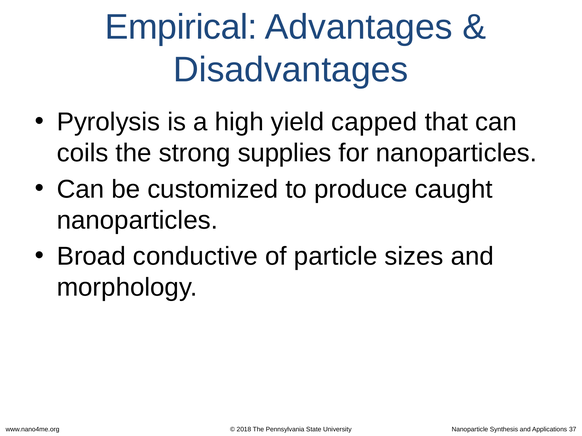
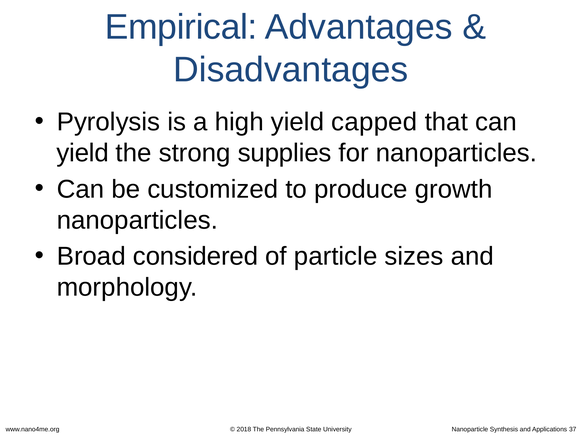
coils: coils -> yield (83, 153)
caught: caught -> growth (454, 189)
conductive: conductive -> considered (196, 257)
